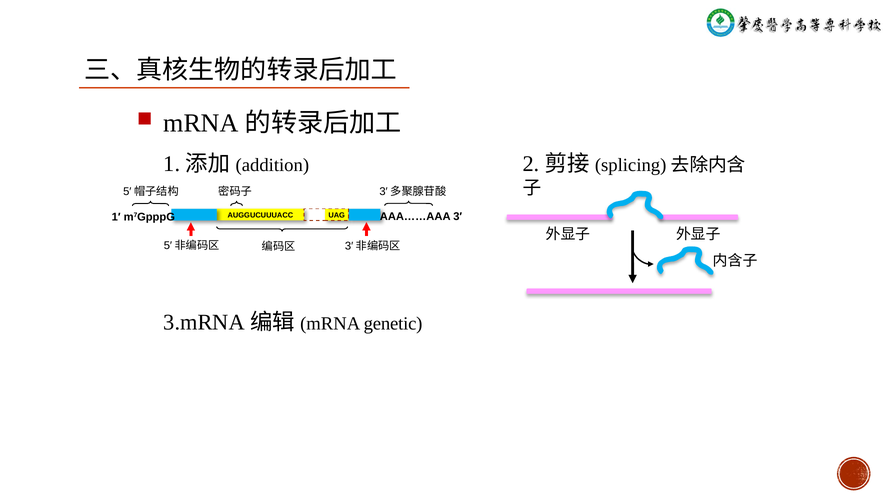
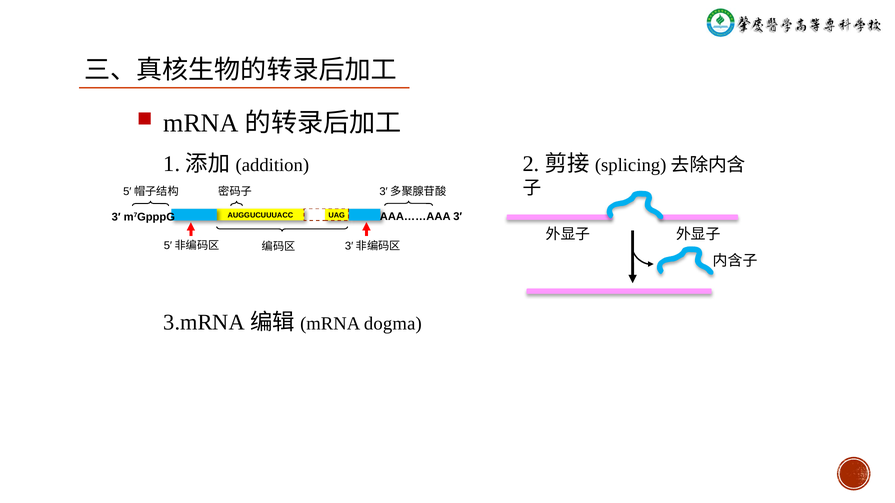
1′: 1′ -> 3′ (116, 217)
genetic: genetic -> dogma (393, 324)
